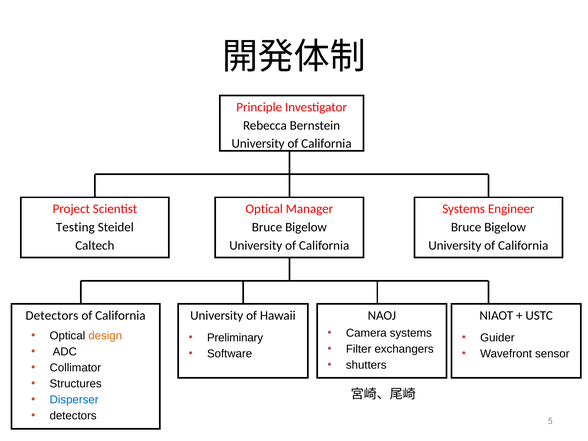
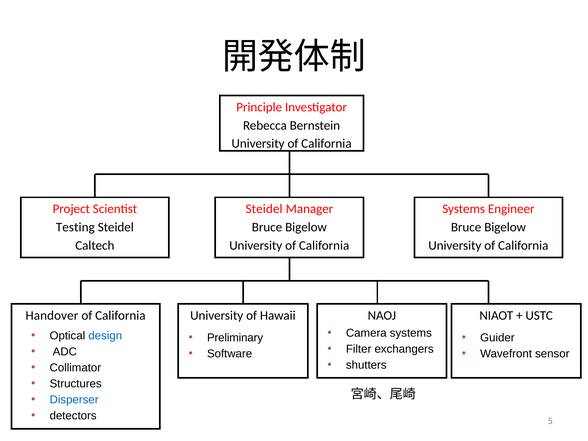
Optical: Optical -> Steidel (264, 209)
Detectors: Detectors -> Handover (52, 315)
design colour: orange -> blue (105, 336)
